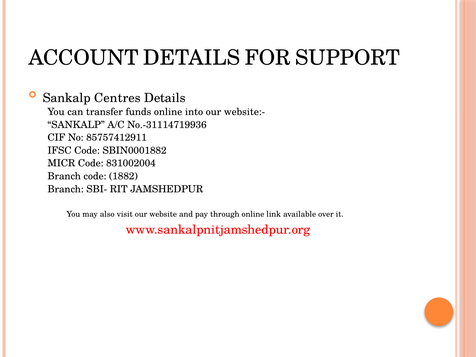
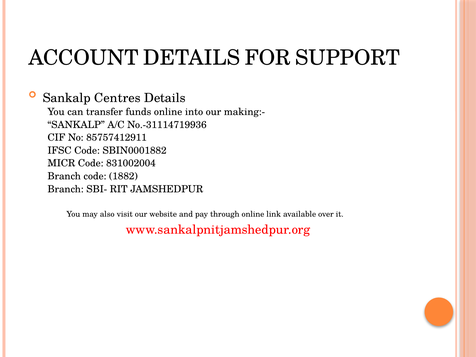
website:-: website:- -> making:- (244, 112)
